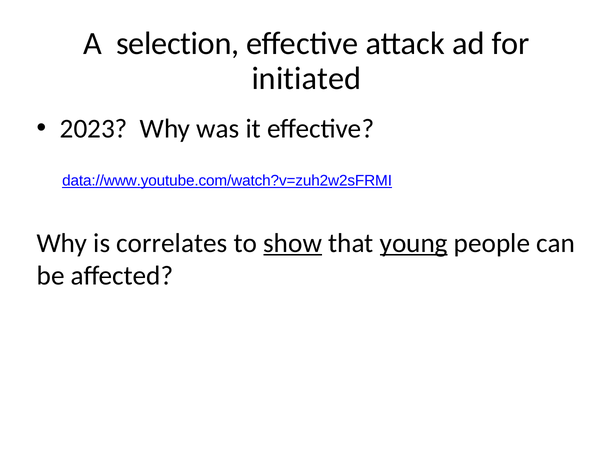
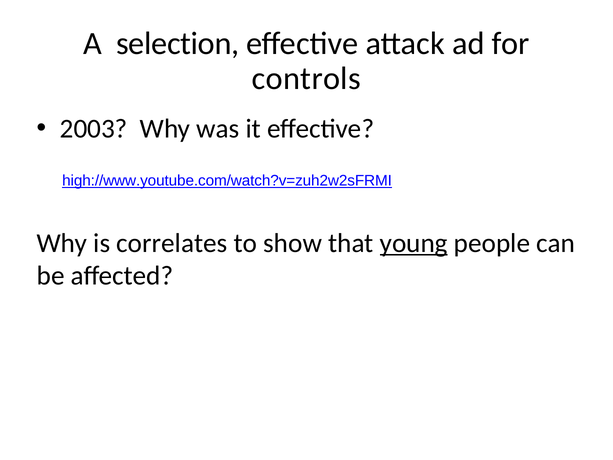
initiated: initiated -> controls (306, 78)
2023: 2023 -> 2003 (94, 129)
data://www.youtube.com/watch?v=zuh2w2sFRMI: data://www.youtube.com/watch?v=zuh2w2sFRMI -> high://www.youtube.com/watch?v=zuh2w2sFRMI (227, 181)
show underline: present -> none (293, 243)
